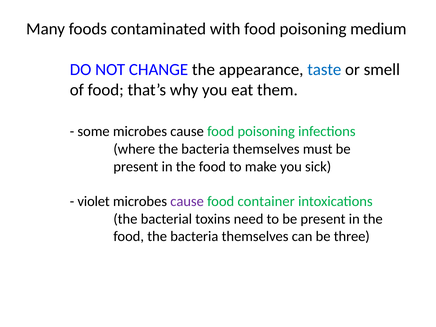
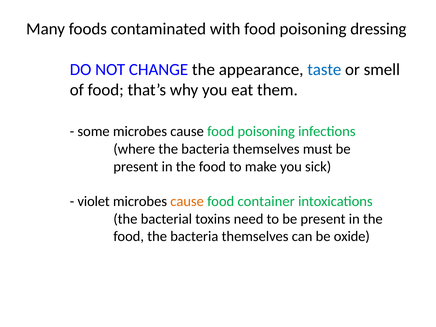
medium: medium -> dressing (378, 29)
cause colour: purple -> orange (187, 201)
three: three -> oxide (352, 236)
